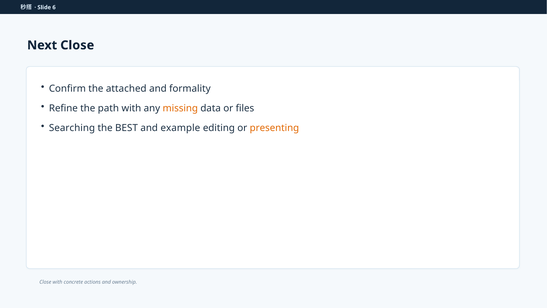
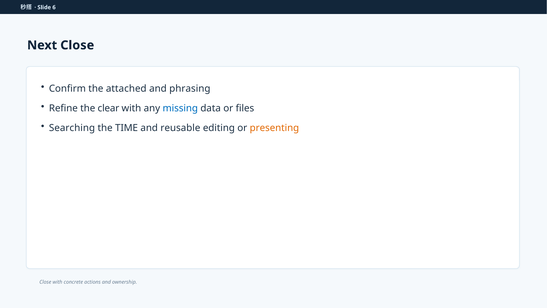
formality: formality -> phrasing (190, 89)
path: path -> clear (108, 108)
missing colour: orange -> blue (180, 108)
BEST: BEST -> TIME (127, 128)
example: example -> reusable (180, 128)
